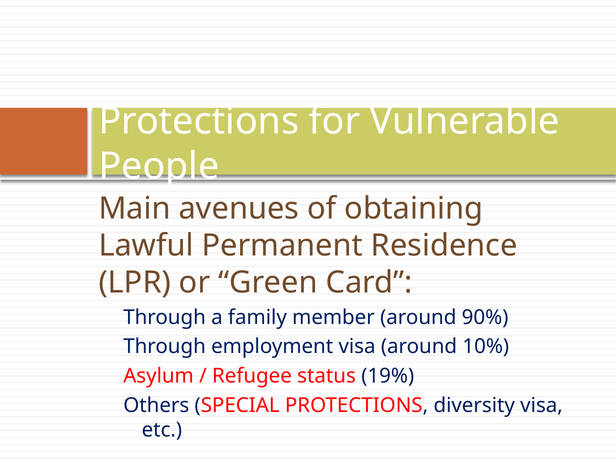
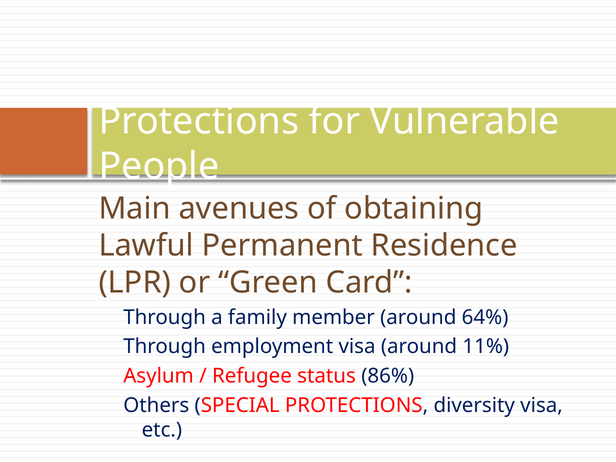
90%: 90% -> 64% (485, 317)
10%: 10% -> 11% (486, 347)
19%: 19% -> 86% (388, 376)
